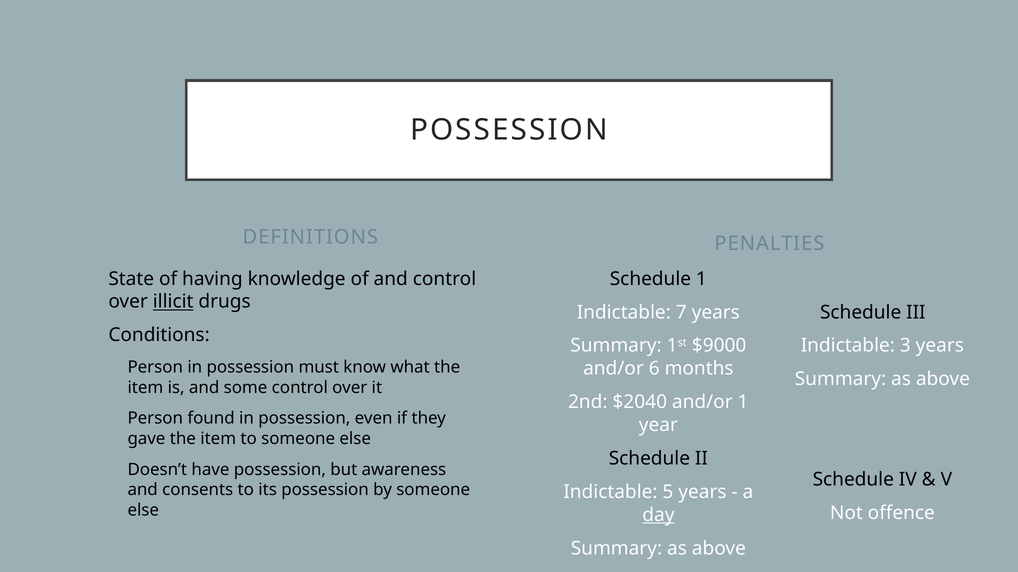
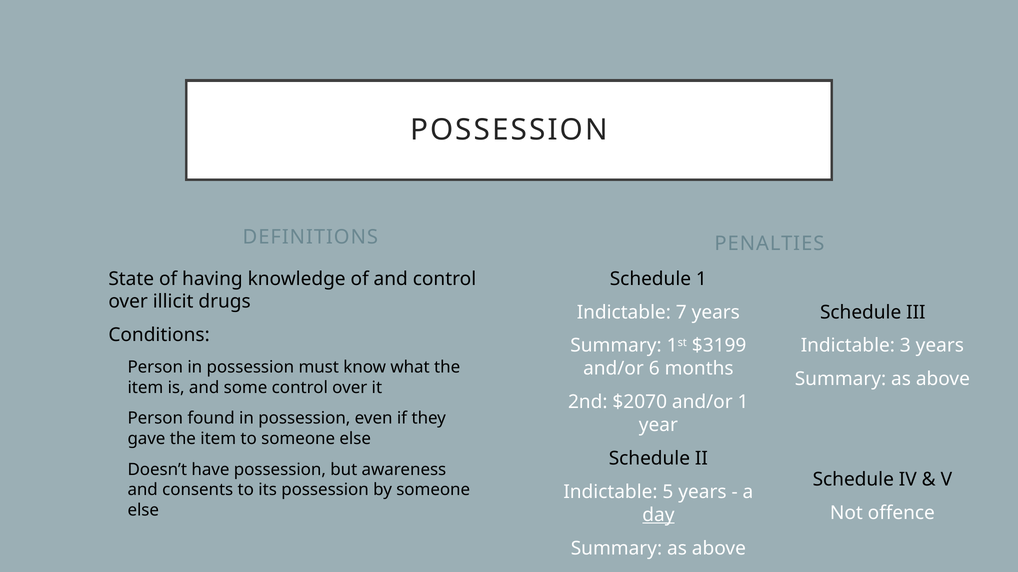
illicit underline: present -> none (173, 302)
$9000: $9000 -> $3199 (719, 346)
$2040: $2040 -> $2070 (640, 403)
